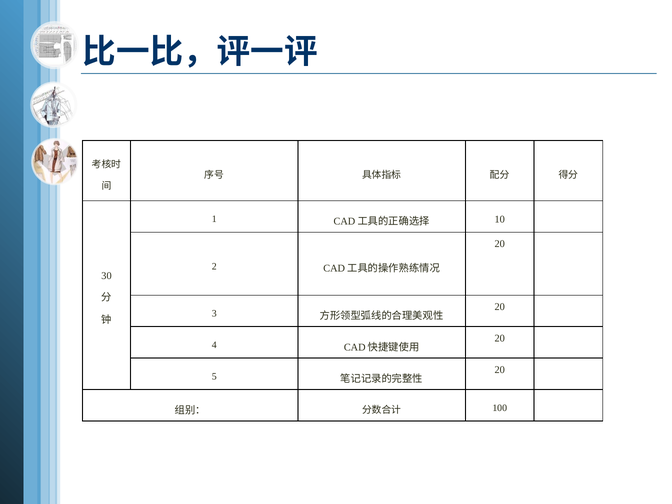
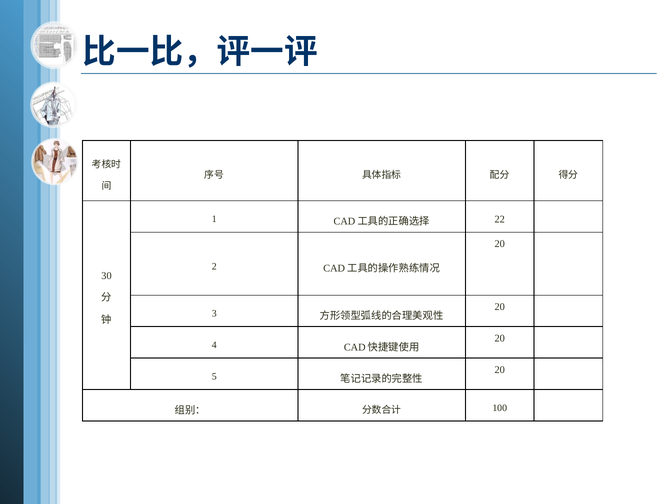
10: 10 -> 22 (500, 219)
